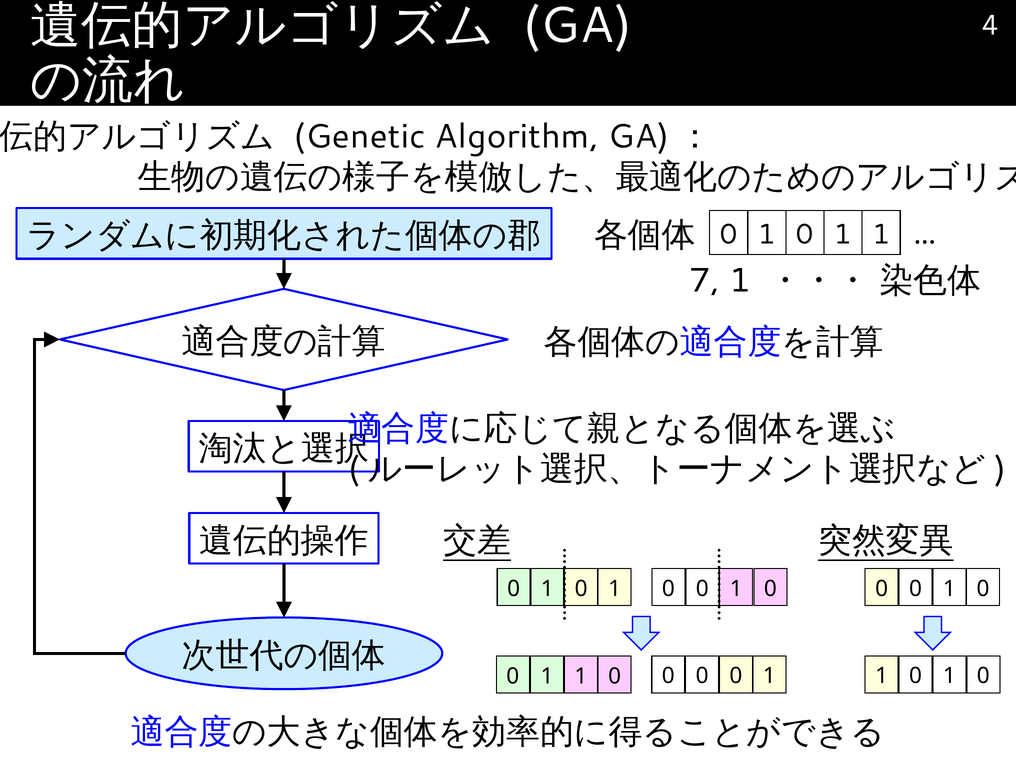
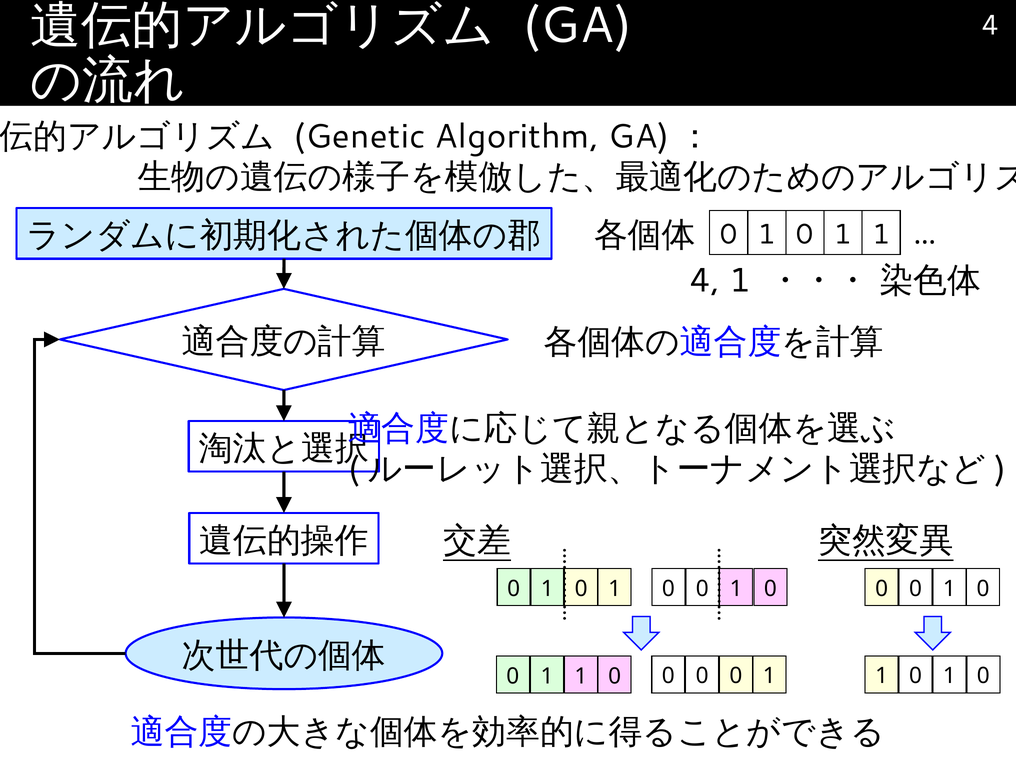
7: 7 -> 4 (705, 281)
